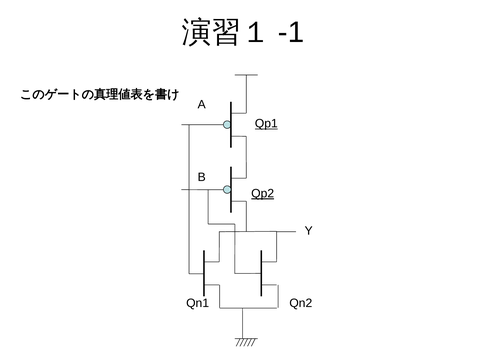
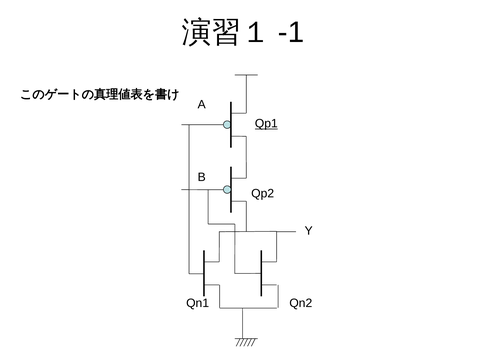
Qp2 underline: present -> none (263, 193)
